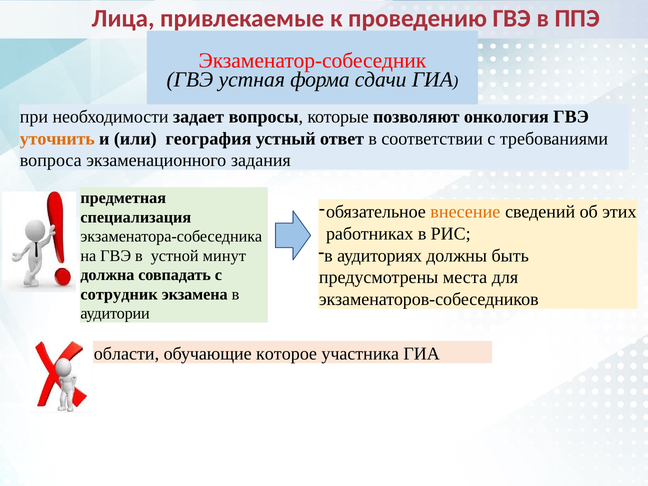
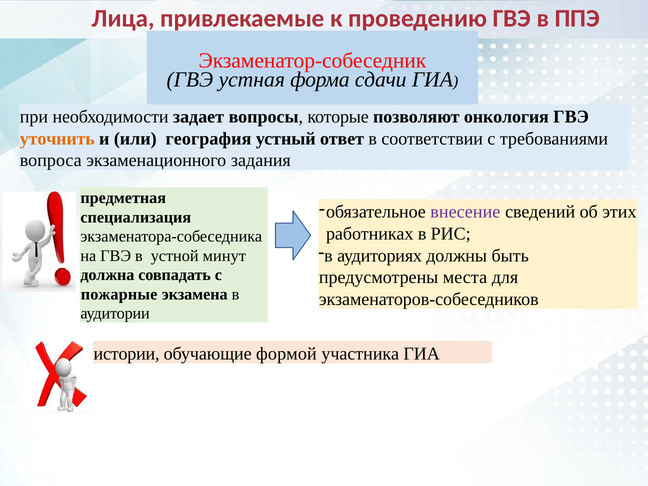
внесение colour: orange -> purple (465, 212)
сотрудник: сотрудник -> пожарные (119, 294)
области: области -> истории (127, 354)
которое: которое -> формой (286, 354)
